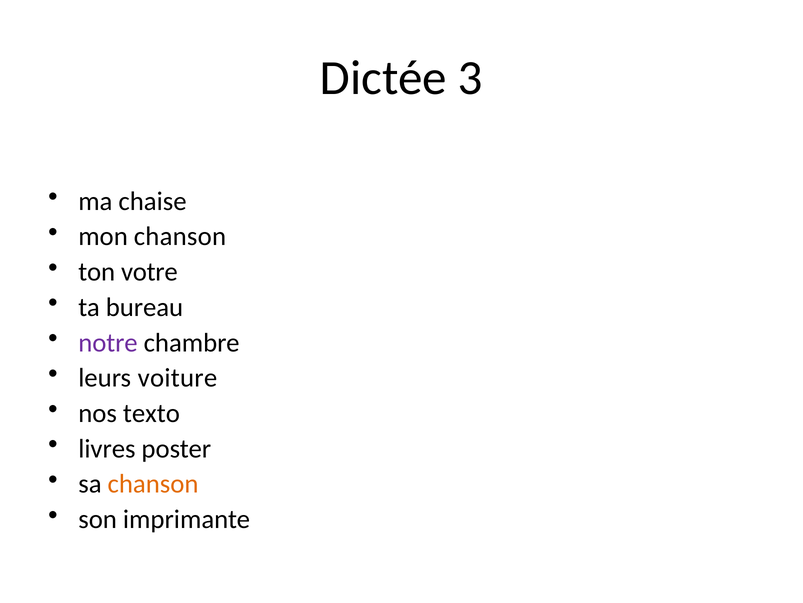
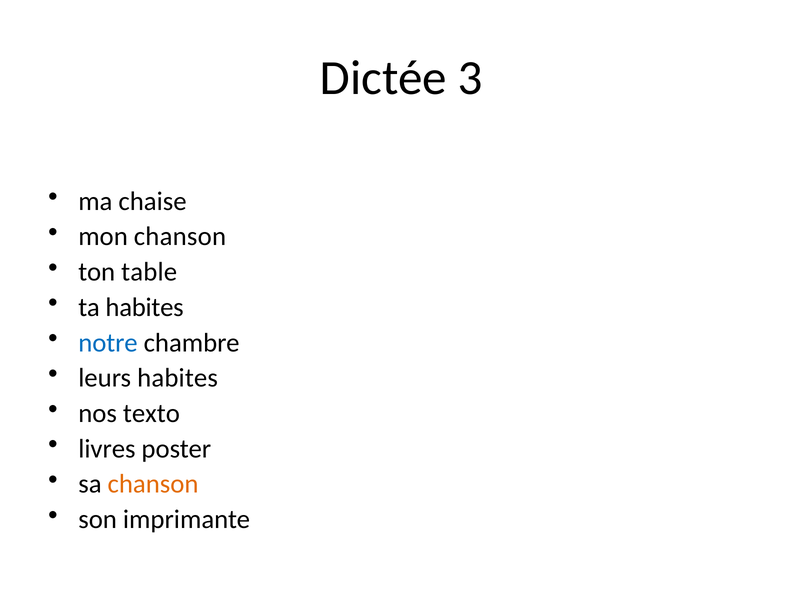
votre: votre -> table (149, 272)
ta bureau: bureau -> habites (145, 307)
notre colour: purple -> blue (108, 342)
leurs voiture: voiture -> habites (178, 378)
